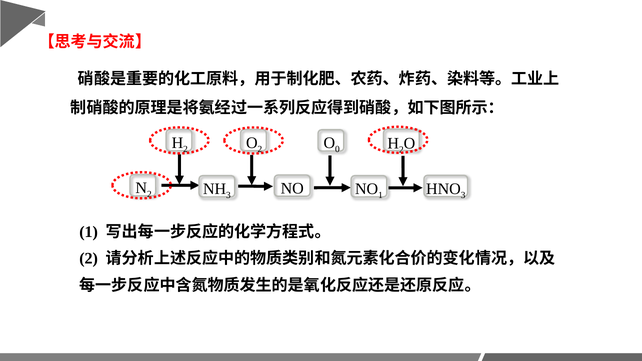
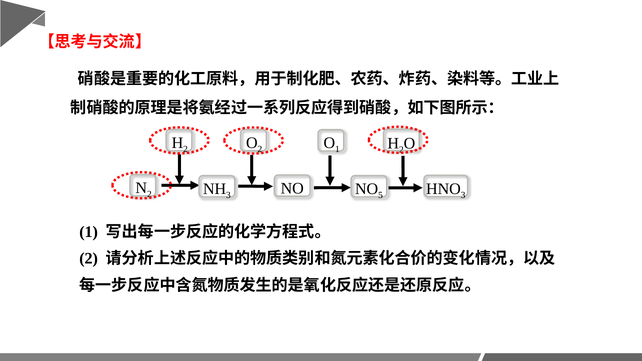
0: 0 -> 1 (337, 149)
NO 1: 1 -> 5 (380, 195)
